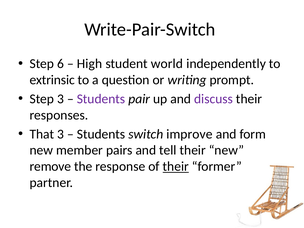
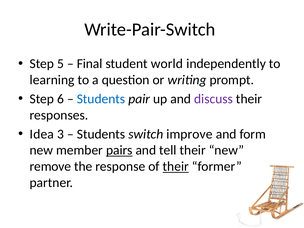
6: 6 -> 5 (61, 64)
High: High -> Final (90, 64)
extrinsic: extrinsic -> learning (52, 80)
Step 3: 3 -> 6 (61, 99)
Students colour: purple -> blue (101, 99)
That: That -> Idea (42, 134)
pairs underline: none -> present (119, 150)
